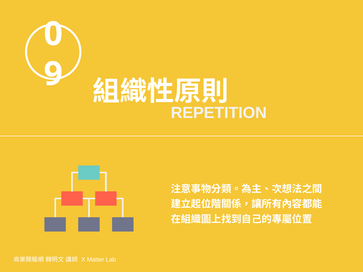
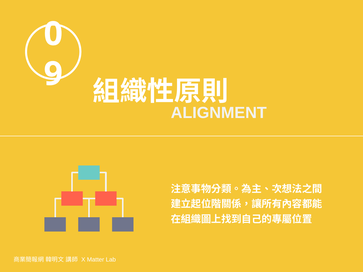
REPETITION: REPETITION -> ALIGNMENT (219, 113)
